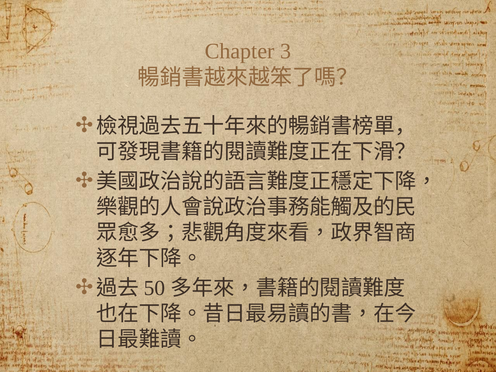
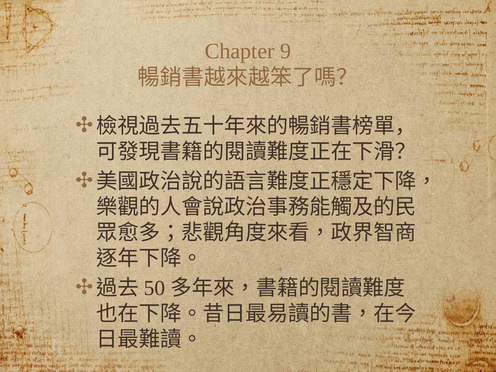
3: 3 -> 9 (286, 51)
